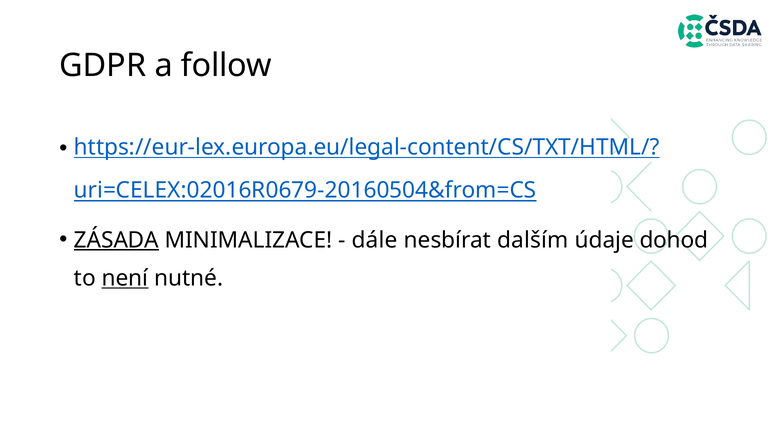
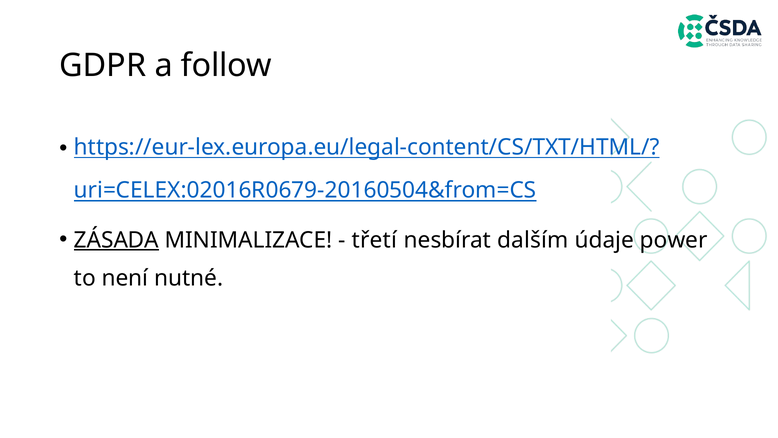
dále: dále -> třetí (375, 240)
dohod: dohod -> power (674, 240)
není underline: present -> none (125, 278)
